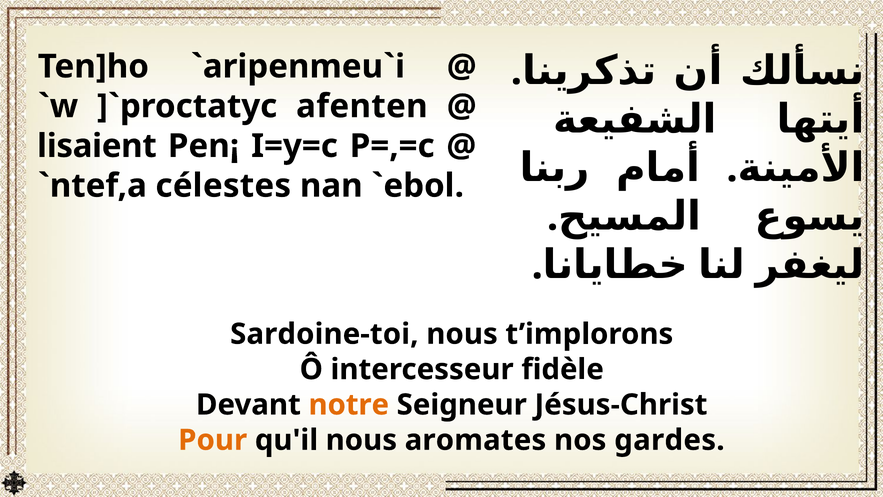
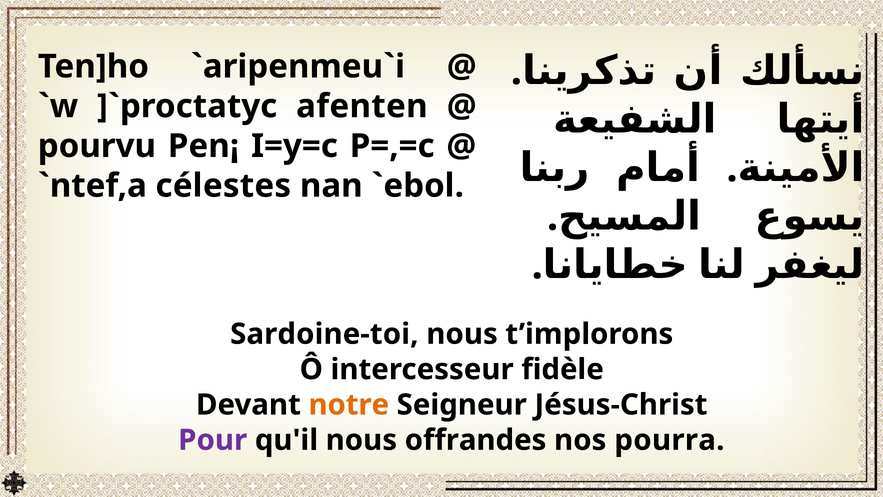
lisaient: lisaient -> pourvu (97, 146)
Pour colour: orange -> purple (213, 440)
aromates: aromates -> offrandes (476, 440)
gardes: gardes -> pourra (669, 440)
